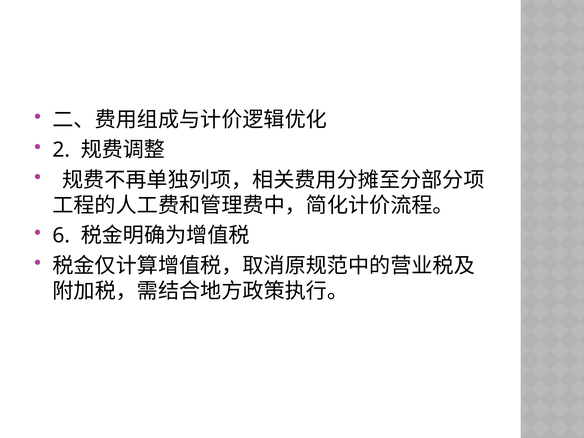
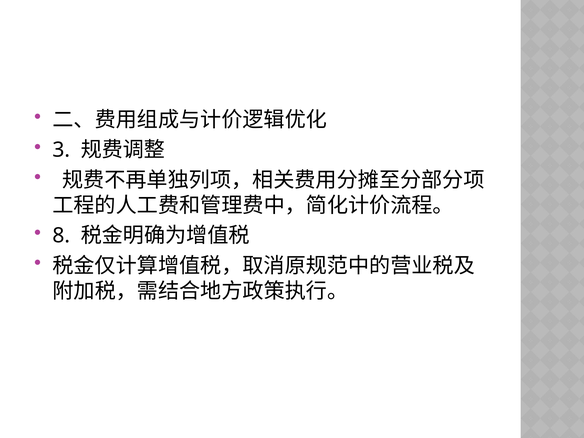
2: 2 -> 3 (61, 150)
6: 6 -> 8 (61, 236)
